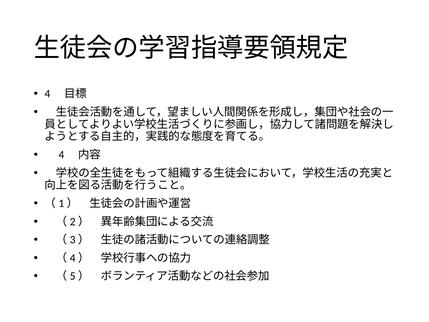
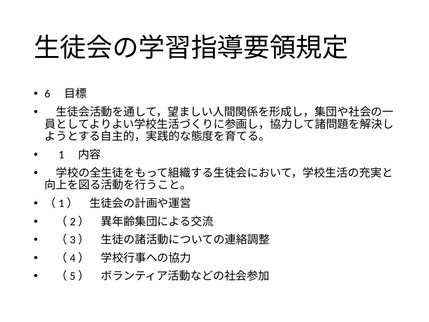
4: 4 -> 6 (47, 94)
4: 4 -> 1 (61, 155)
